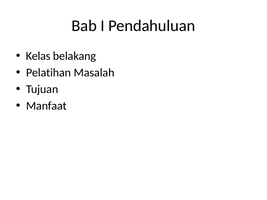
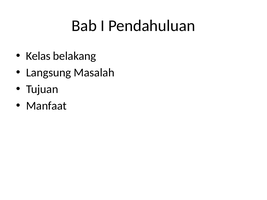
Pelatihan: Pelatihan -> Langsung (49, 73)
